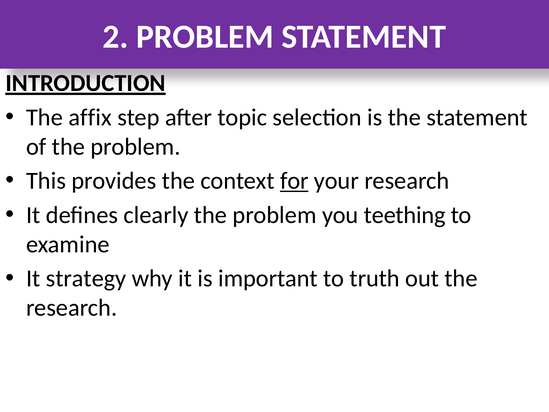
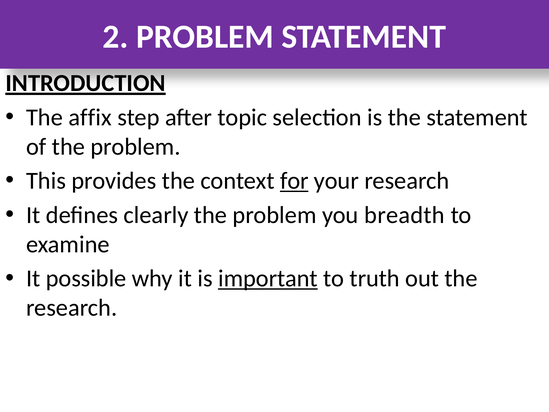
teething: teething -> breadth (404, 215)
strategy: strategy -> possible (86, 278)
important underline: none -> present (268, 278)
